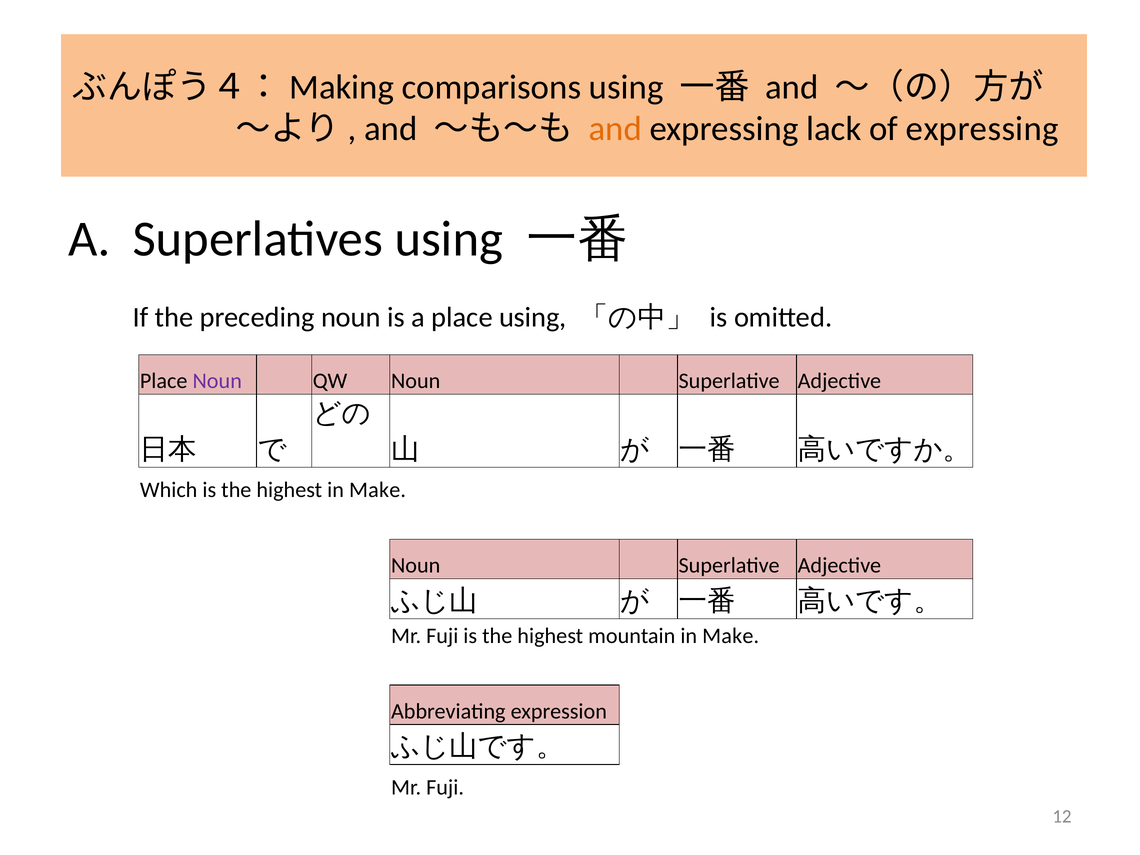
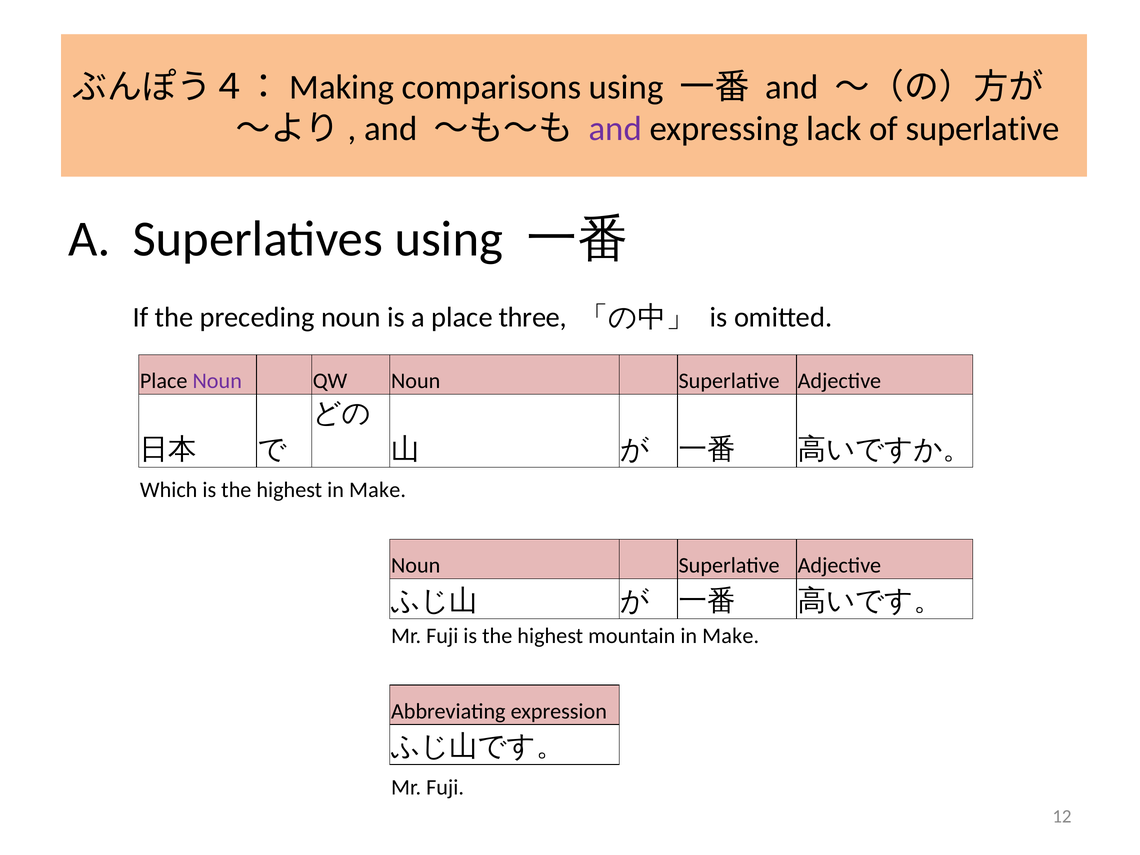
and colour: orange -> purple (615, 129)
of expressing: expressing -> superlative (983, 129)
place using: using -> three (533, 317)
